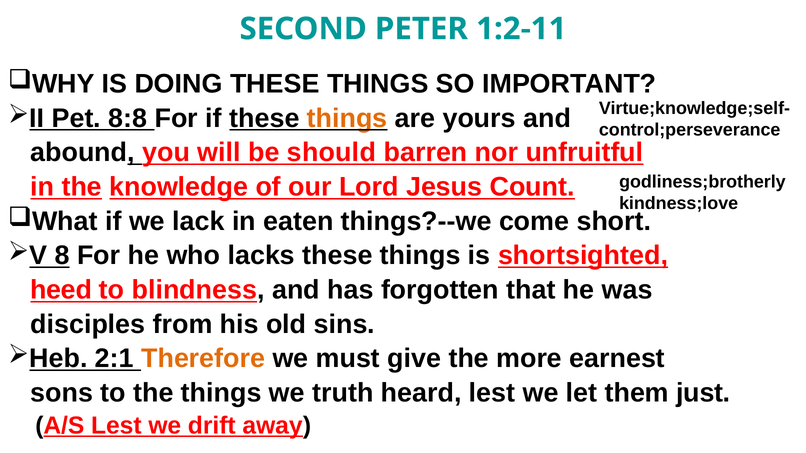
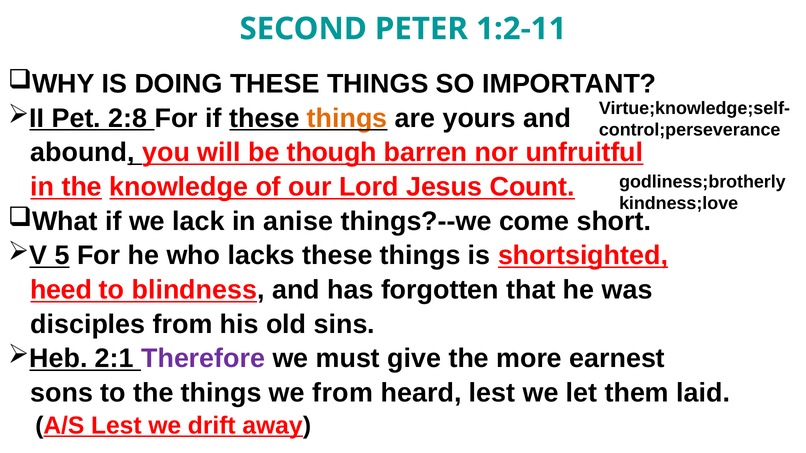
8:8: 8:8 -> 2:8 (128, 118)
should: should -> though (332, 153)
eaten: eaten -> anise (298, 221)
8: 8 -> 5 (62, 256)
Therefore colour: orange -> purple (203, 359)
we truth: truth -> from (343, 393)
just: just -> laid (703, 393)
